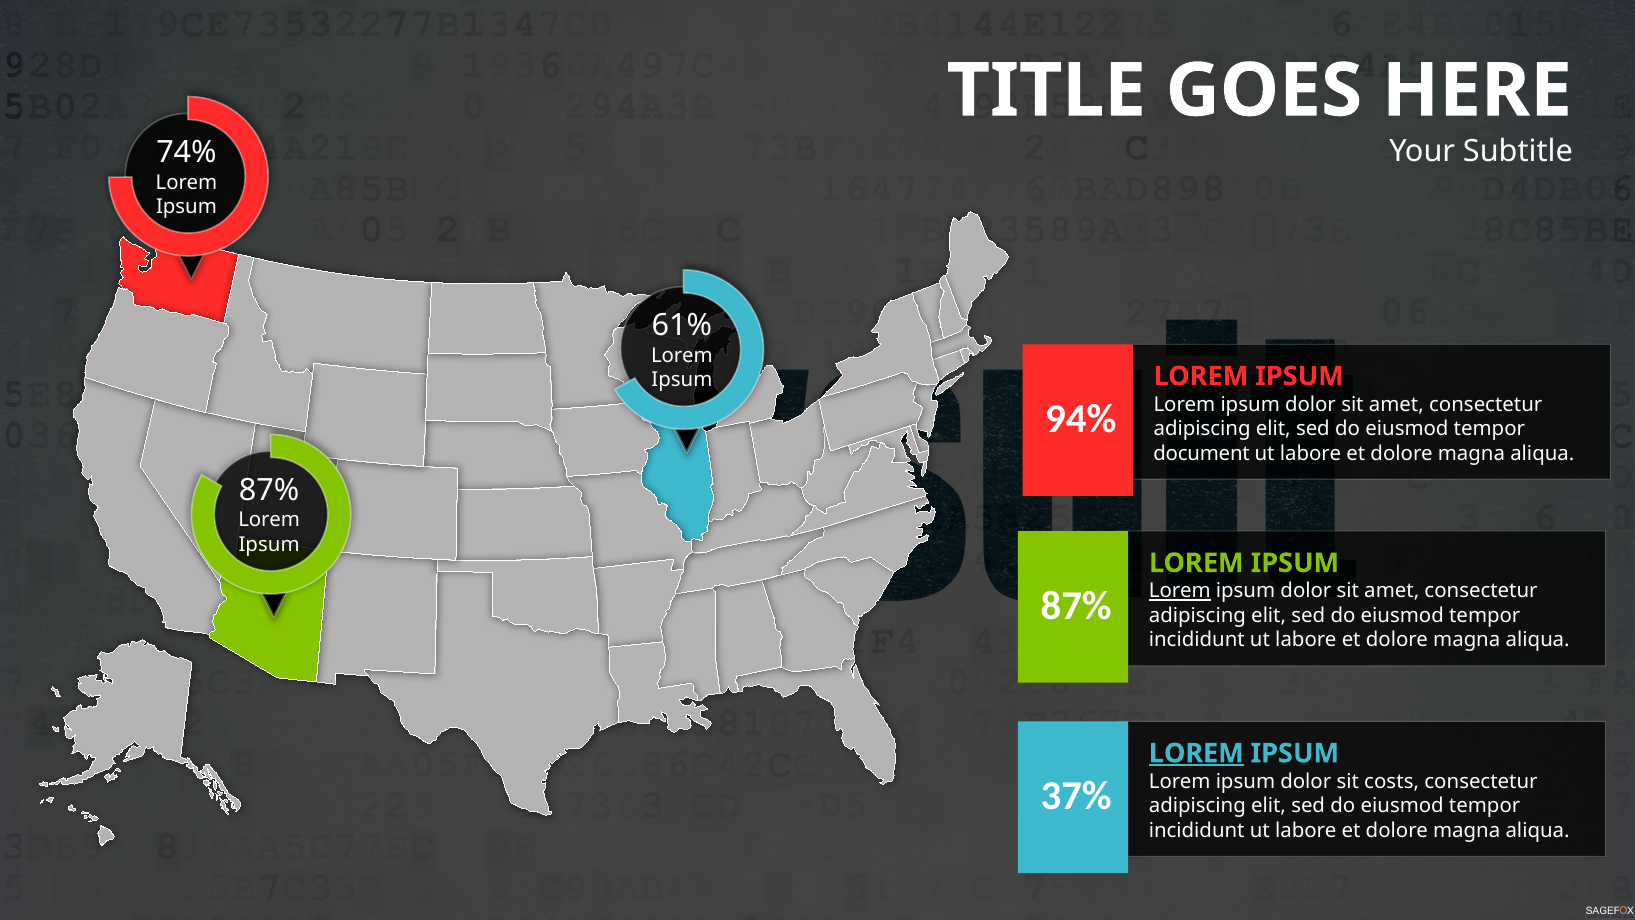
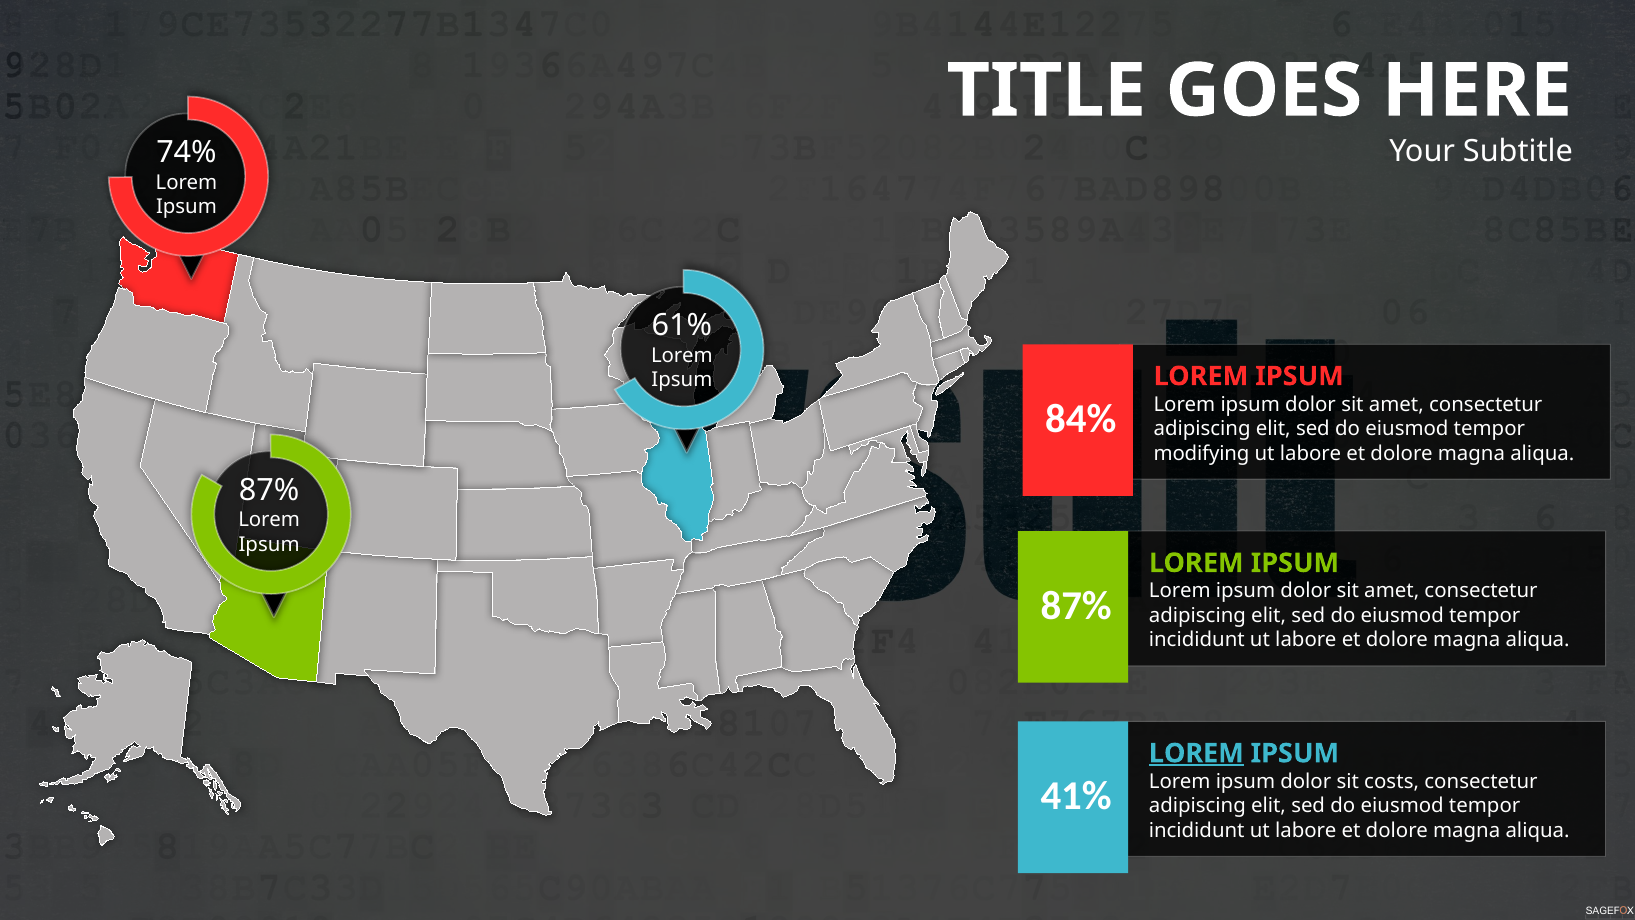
94%: 94% -> 84% (1081, 419)
document: document -> modifying (1202, 453)
Lorem underline: present -> none (1180, 591)
37%: 37% -> 41% (1076, 796)
